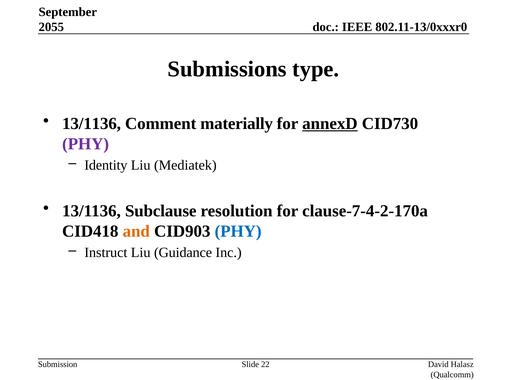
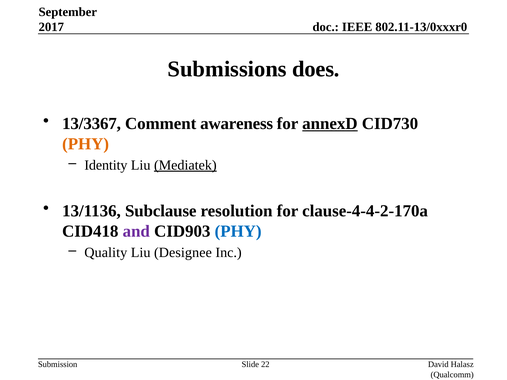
2055: 2055 -> 2017 (51, 27)
type: type -> does (316, 69)
13/1136: 13/1136 -> 13/3367 (92, 124)
materially: materially -> awareness (237, 124)
PHY colour: purple -> orange (86, 144)
Mediatek underline: none -> present (185, 165)
clause-7-4-2-170a: clause-7-4-2-170a -> clause-4-4-2-170a (365, 211)
and colour: orange -> purple (136, 231)
Instruct: Instruct -> Quality (106, 253)
Guidance: Guidance -> Designee (183, 253)
